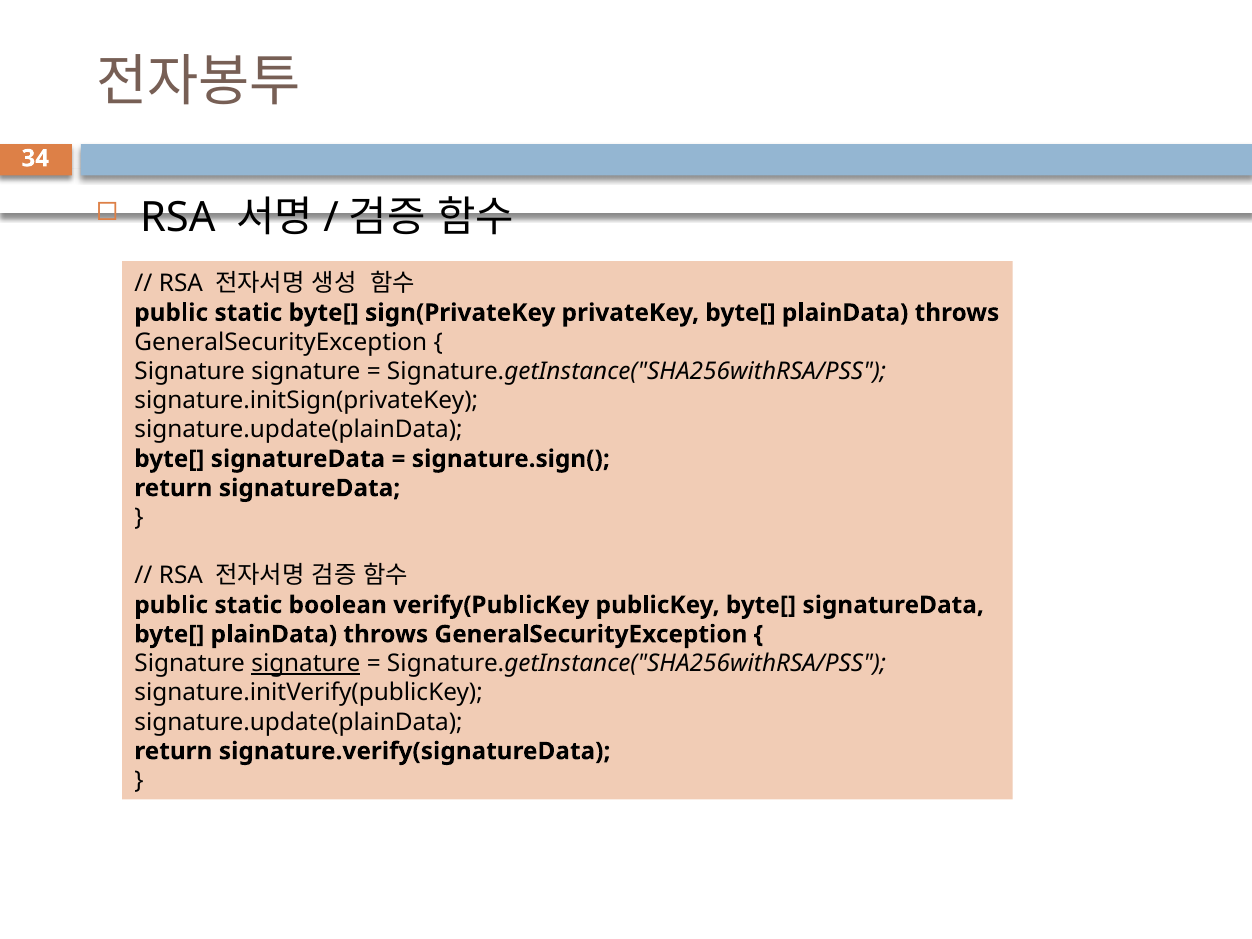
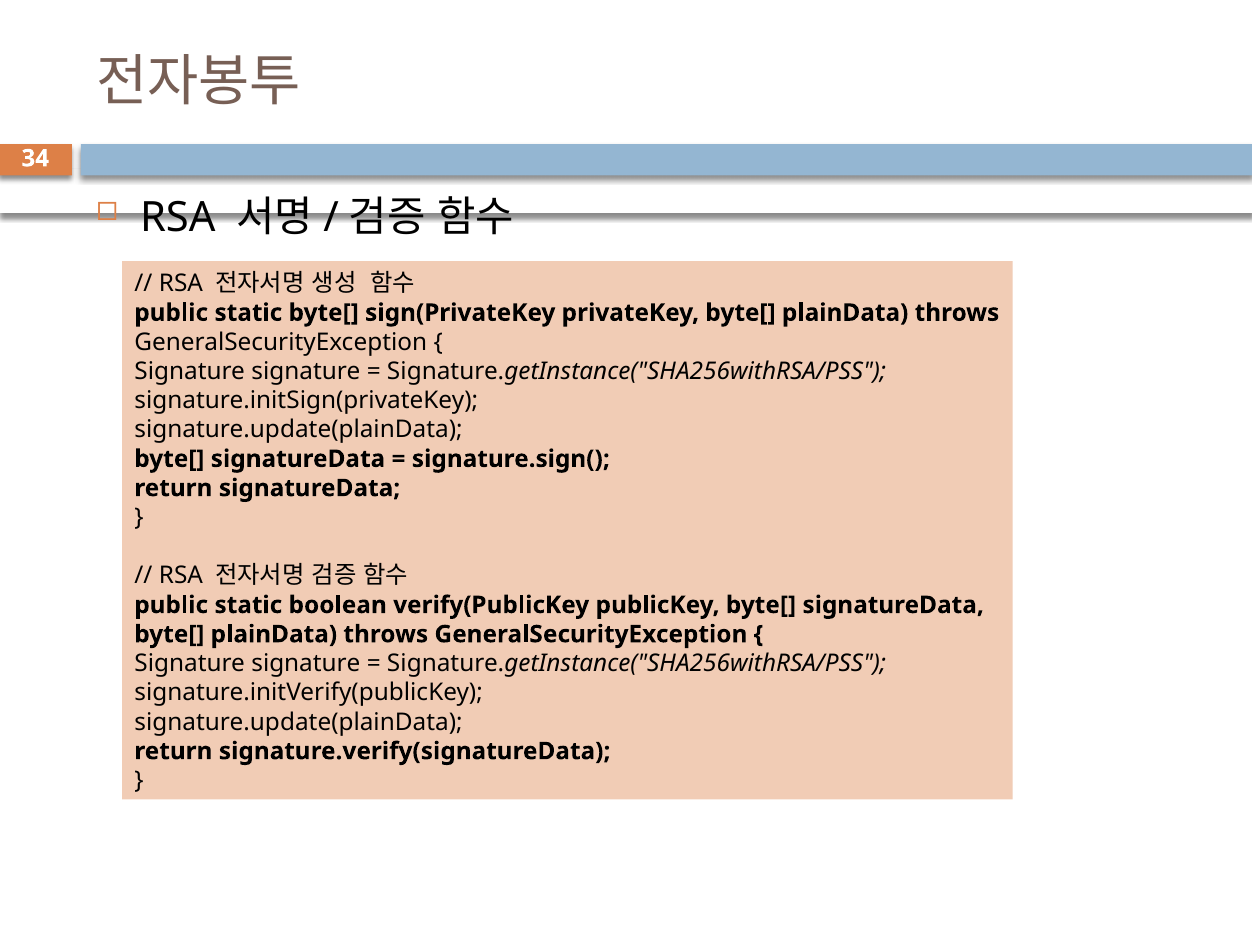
signature underline: present -> none (306, 664)
